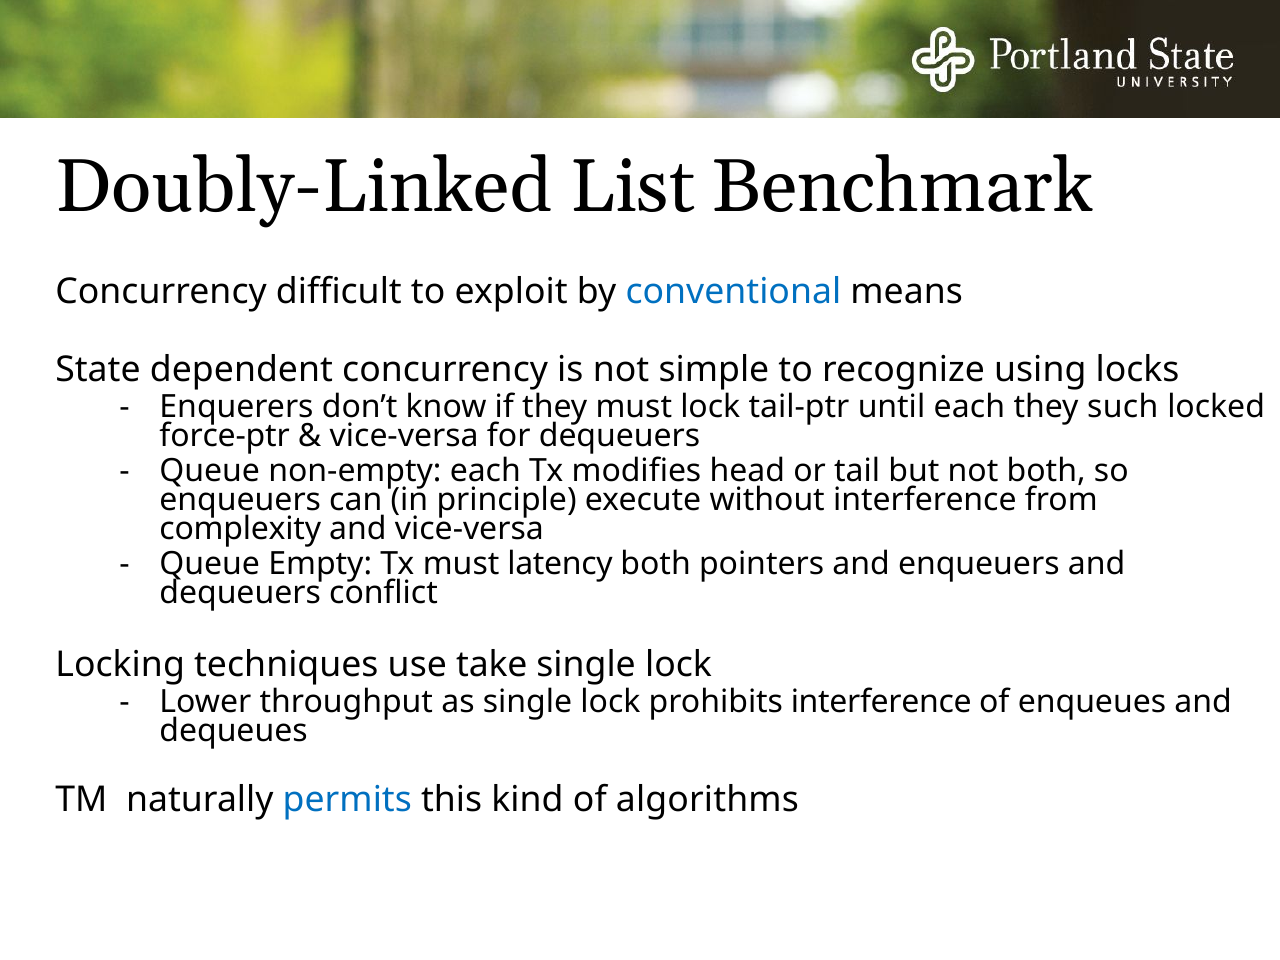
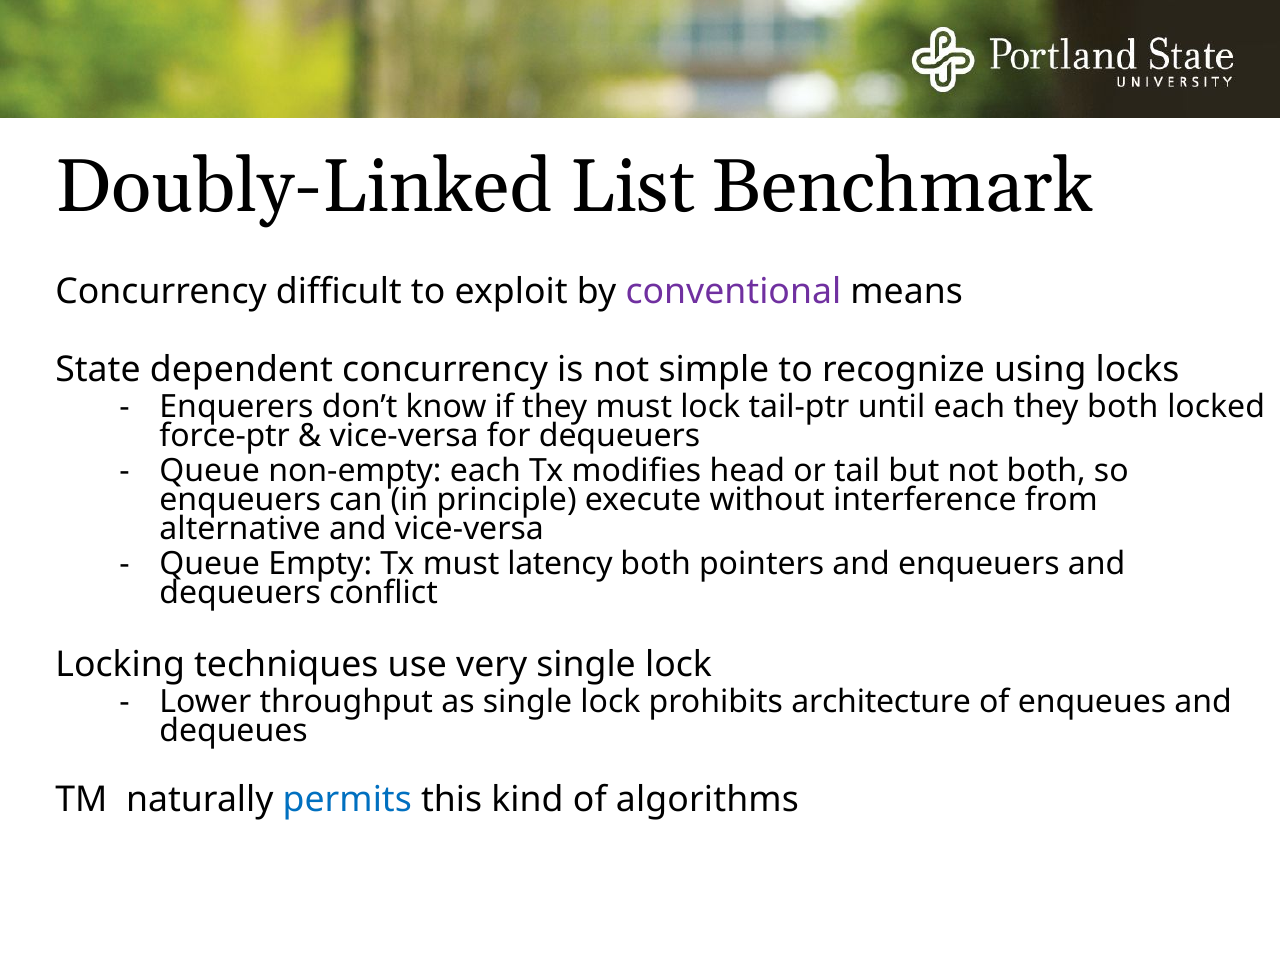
conventional colour: blue -> purple (733, 292)
they such: such -> both (1123, 407)
complexity: complexity -> alternative (240, 529)
take: take -> very (492, 665)
prohibits interference: interference -> architecture (881, 702)
